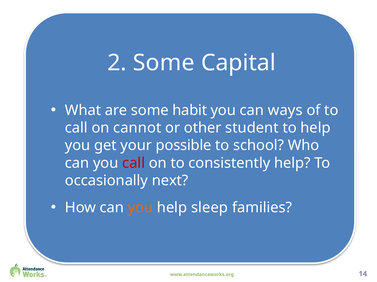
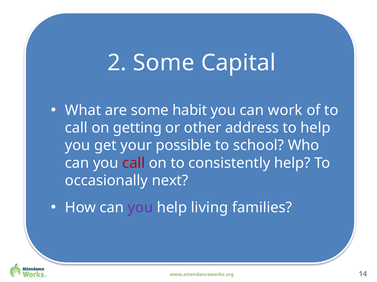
ways: ways -> work (285, 111)
cannot: cannot -> getting (137, 128)
student: student -> address (252, 128)
you colour: orange -> purple (140, 208)
sleep: sleep -> living (210, 208)
